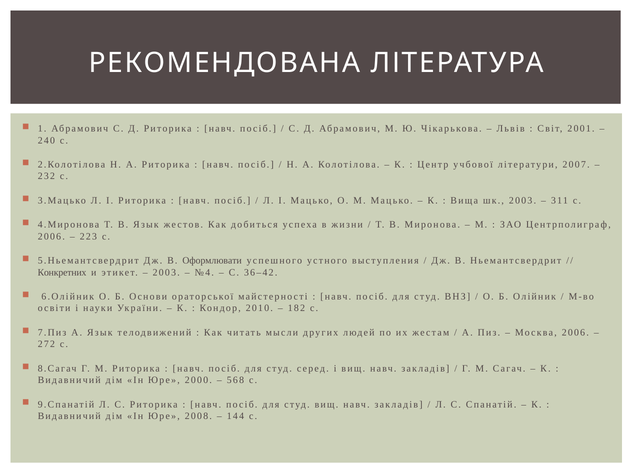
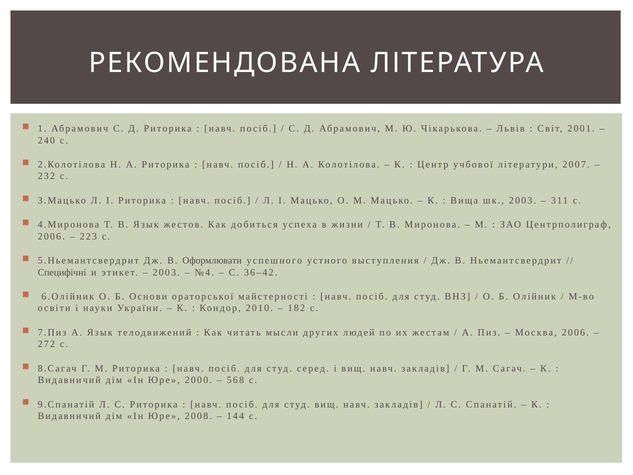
Конкретних: Конкретних -> Специфічні (62, 272)
